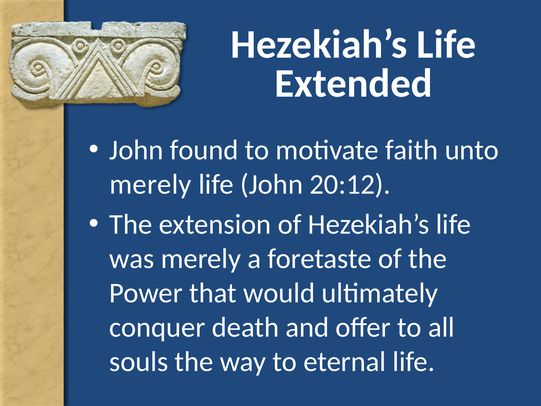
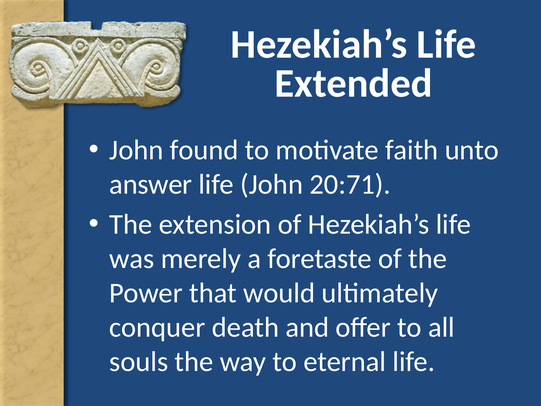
merely: merely -> answer (151, 184)
20:12: 20:12 -> 20:71 (350, 184)
